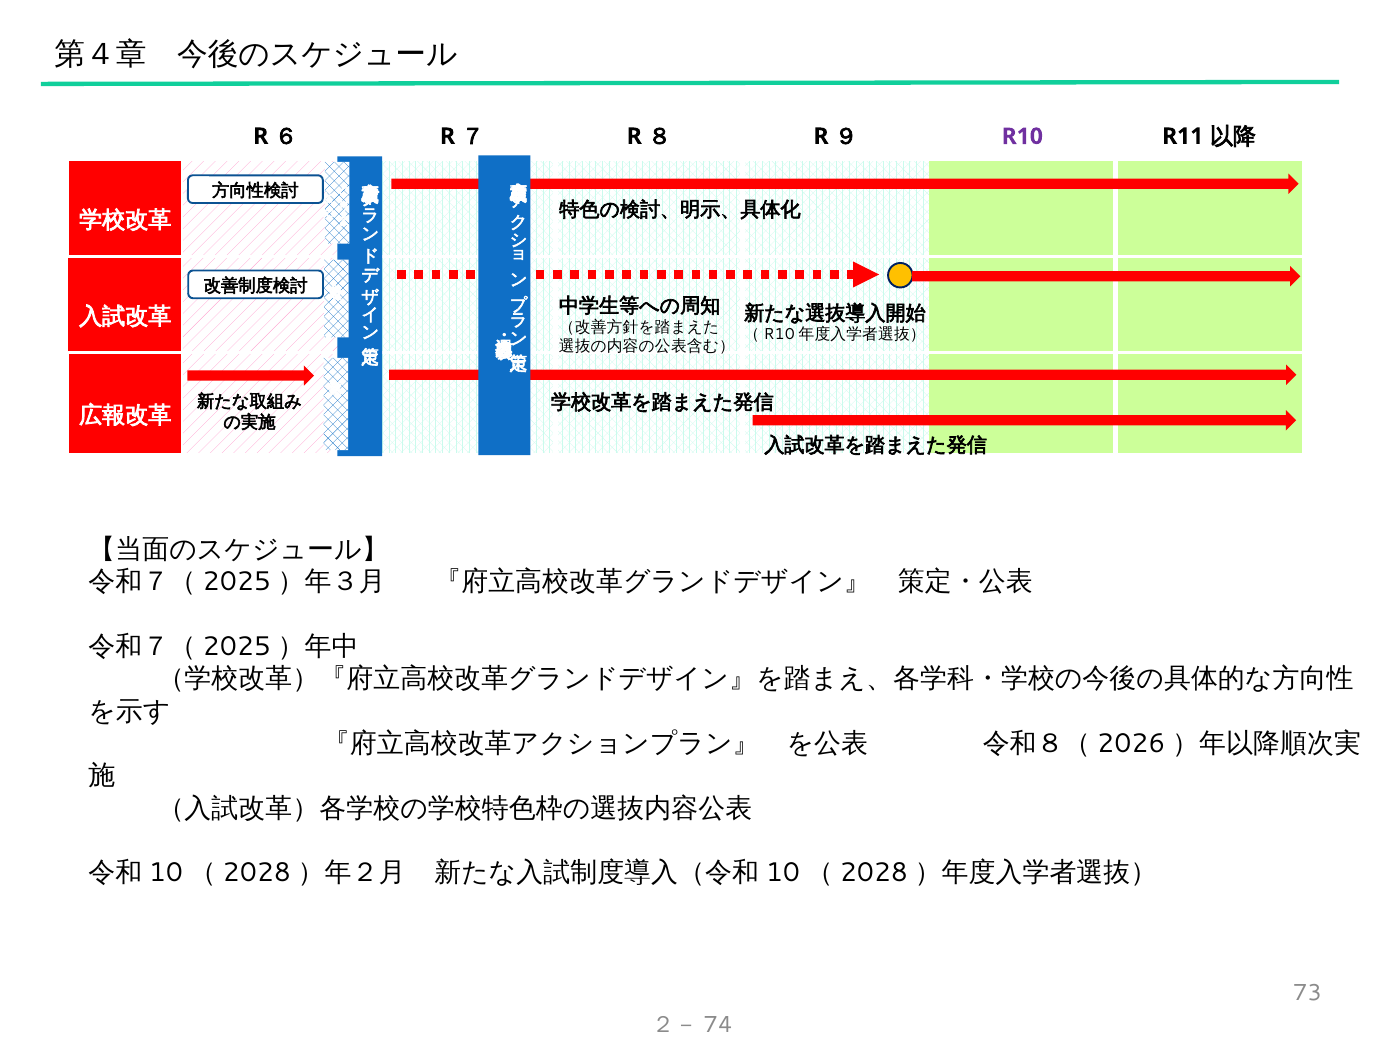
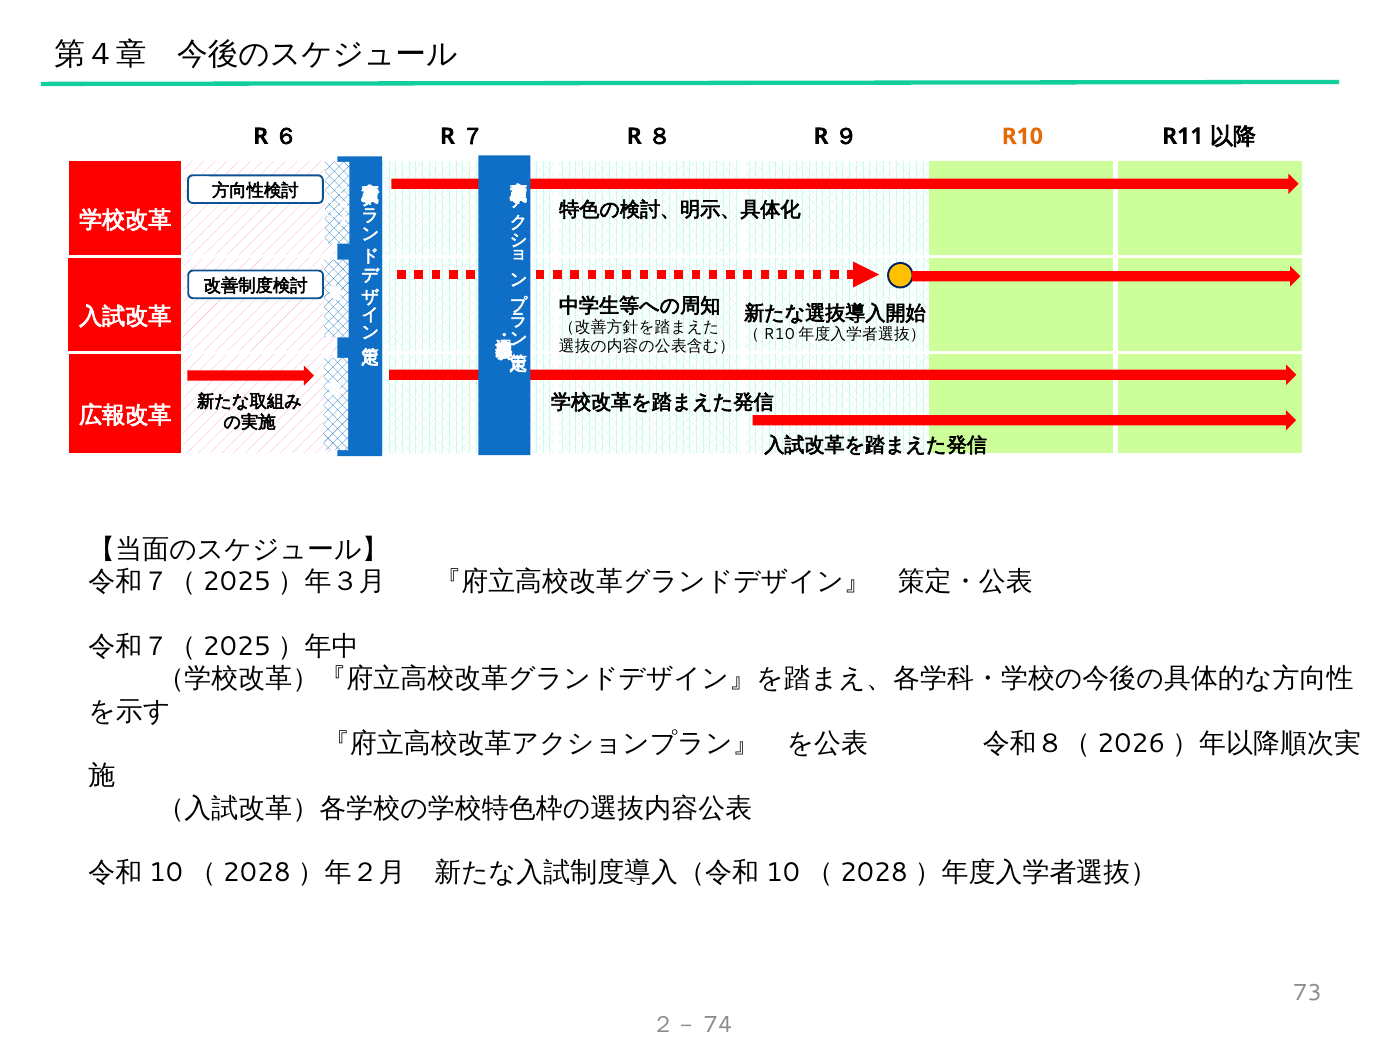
R10 colour: purple -> orange (1022, 136)
